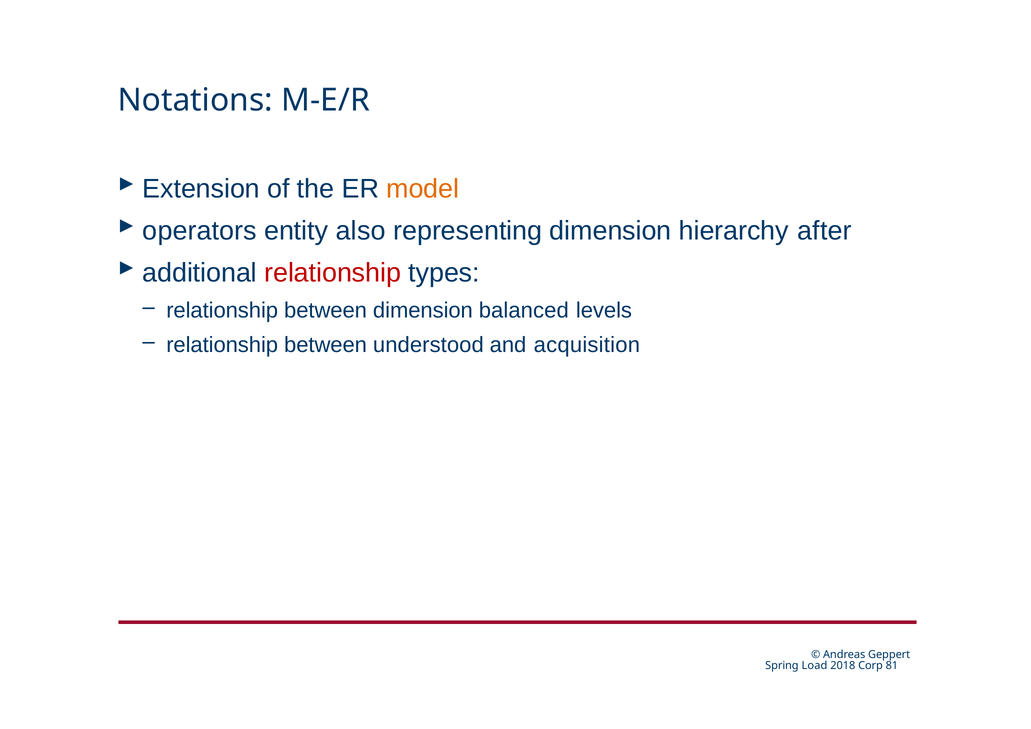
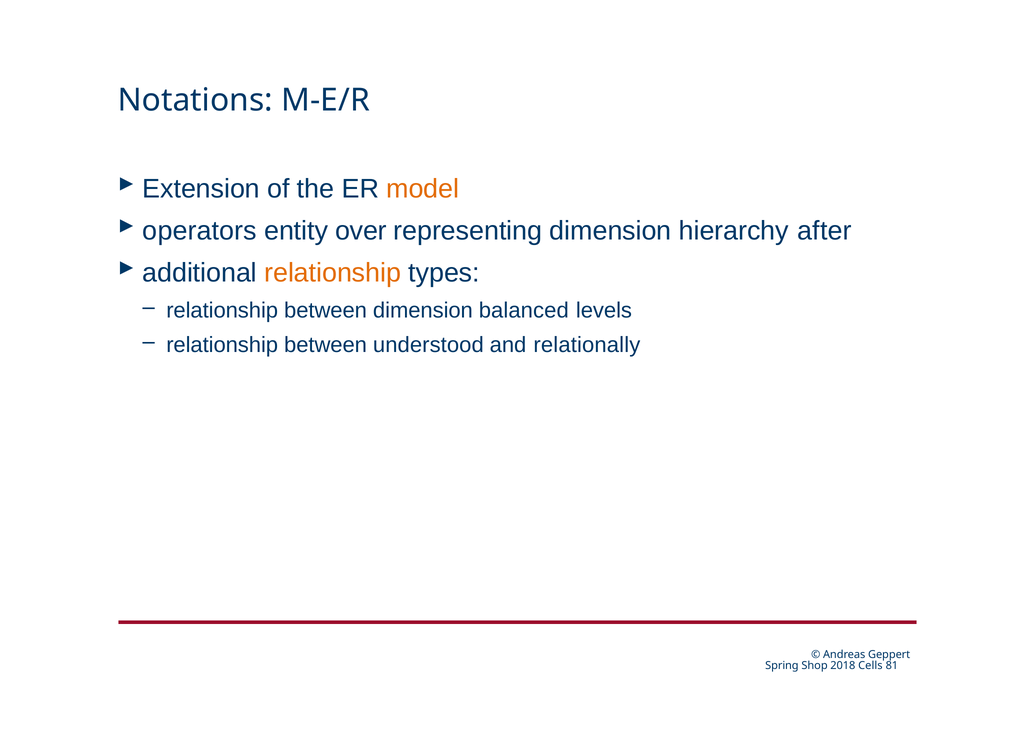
also: also -> over (361, 231)
relationship colour: red -> orange (333, 273)
acquisition: acquisition -> relationally (587, 345)
Load: Load -> Shop (815, 666)
Corp: Corp -> Cells (870, 666)
